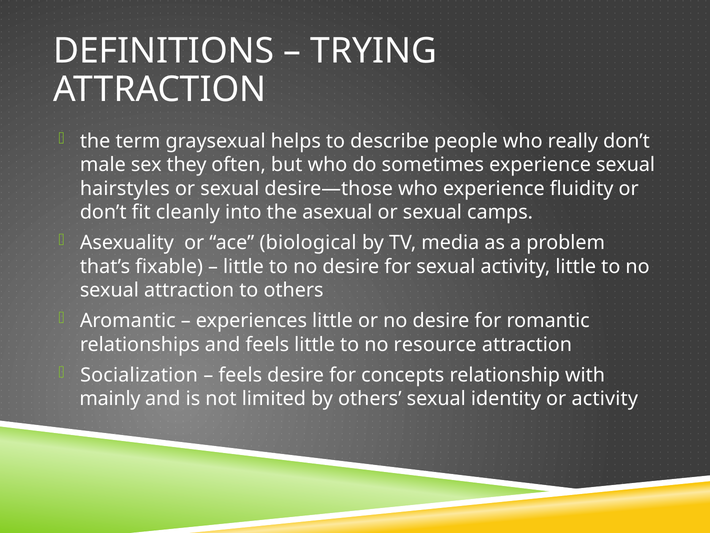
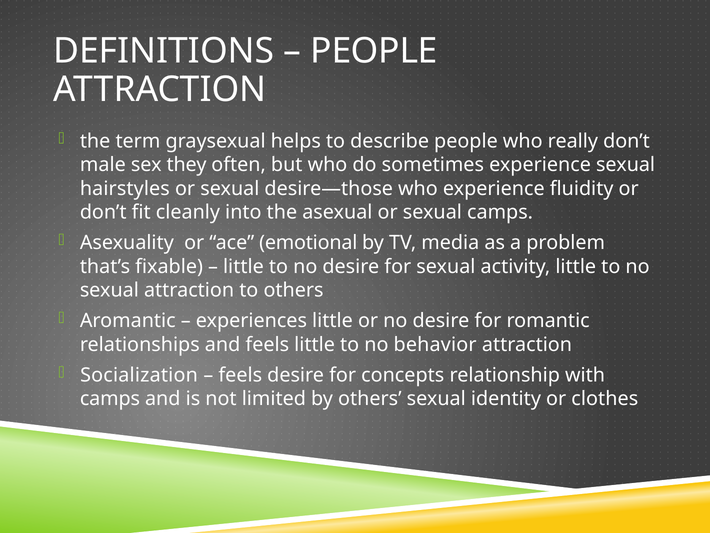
TRYING: TRYING -> PEOPLE (374, 51)
biological: biological -> emotional (308, 243)
resource: resource -> behavior (435, 344)
mainly: mainly -> camps (110, 398)
or activity: activity -> clothes (605, 398)
